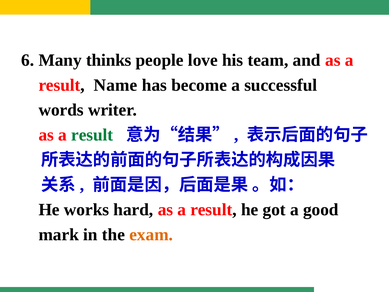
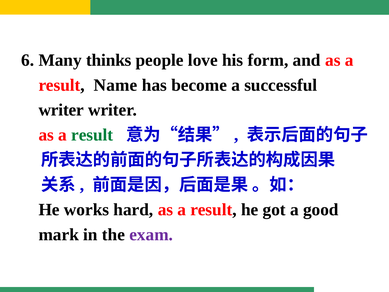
team: team -> form (268, 60)
words: words -> writer (61, 110)
exam colour: orange -> purple (151, 234)
